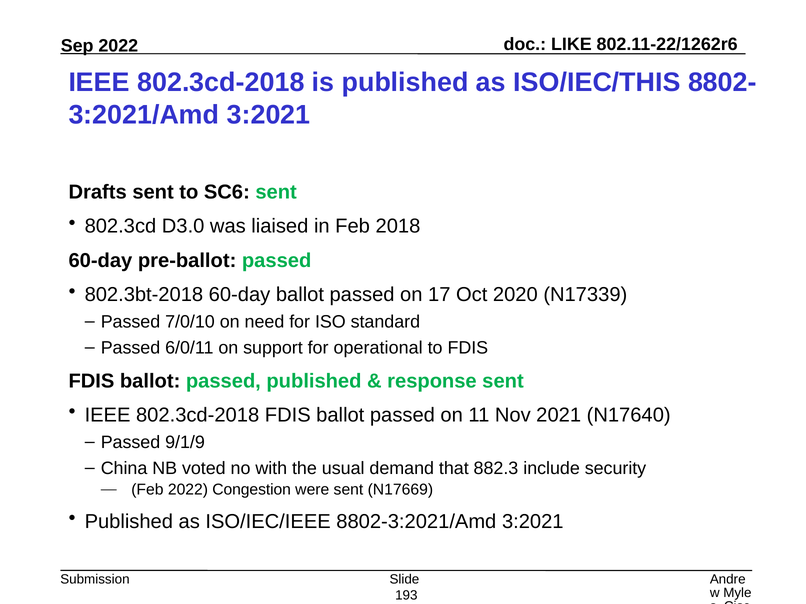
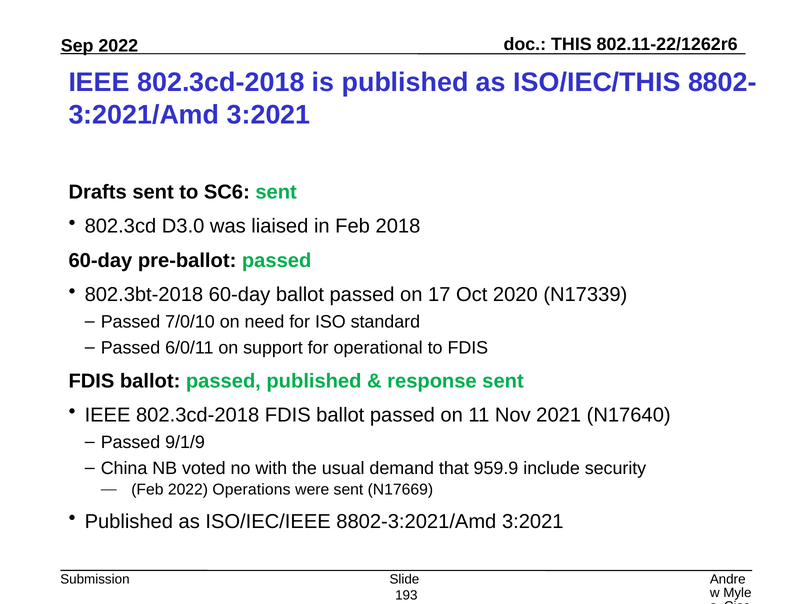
LIKE: LIKE -> THIS (571, 44)
882.3: 882.3 -> 959.9 (496, 469)
Congestion: Congestion -> Operations (252, 490)
